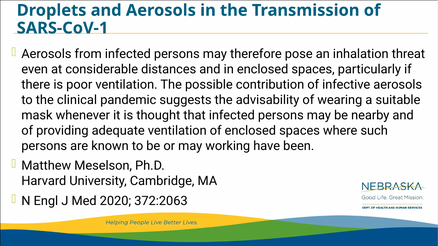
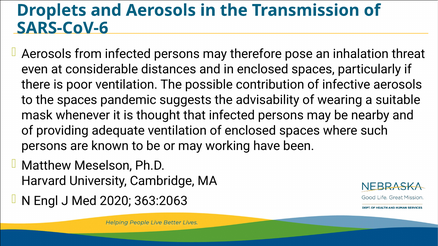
SARS-CoV-1: SARS-CoV-1 -> SARS-CoV-6 (63, 28)
the clinical: clinical -> spaces (77, 100)
372:2063: 372:2063 -> 363:2063 (161, 201)
